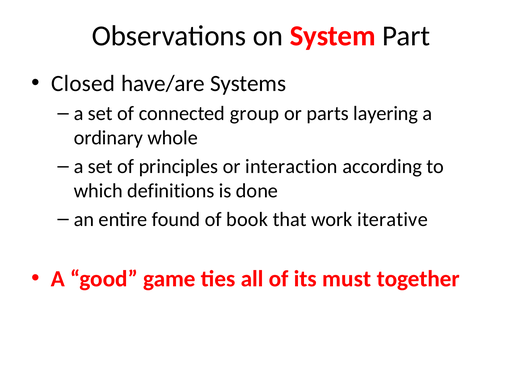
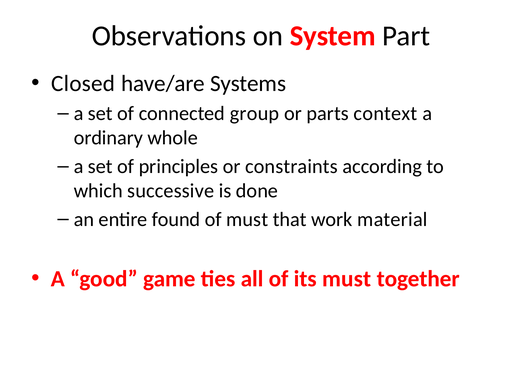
layering: layering -> context (385, 113)
interaction: interaction -> constraints (291, 166)
definitions: definitions -> successive (171, 191)
of book: book -> must (247, 219)
iterative: iterative -> material (392, 219)
